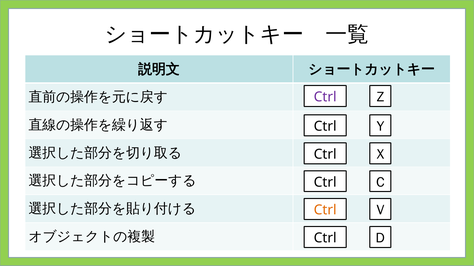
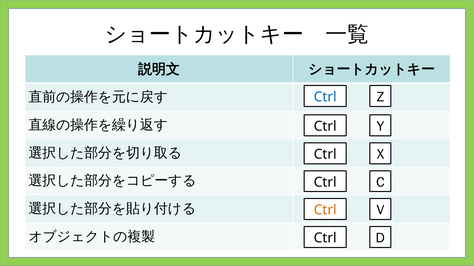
Ctrl colour: purple -> blue (325, 97)
